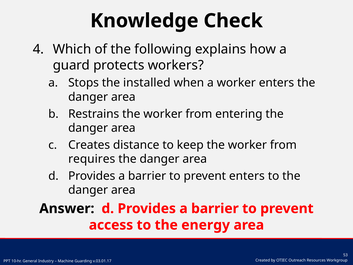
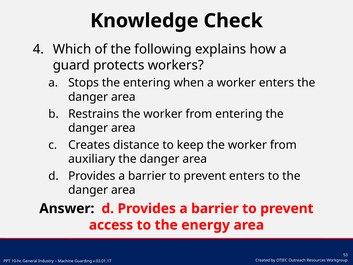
the installed: installed -> entering (147, 83)
requires: requires -> auxiliary (92, 159)
